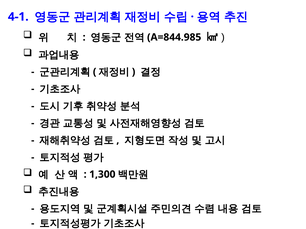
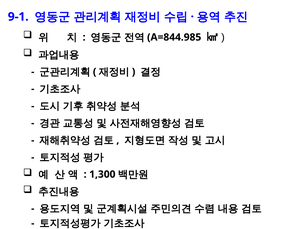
4-1: 4-1 -> 9-1 (18, 17)
